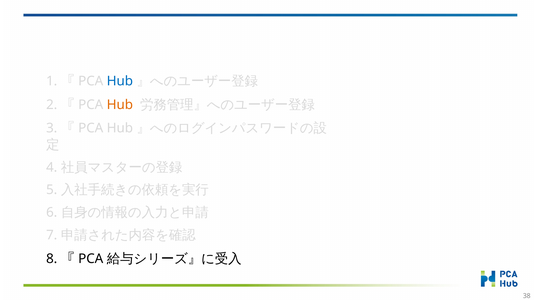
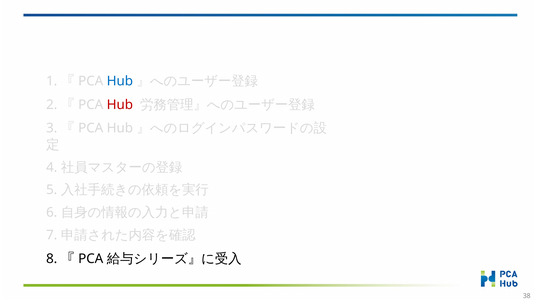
Hub colour: orange -> red (120, 105)
